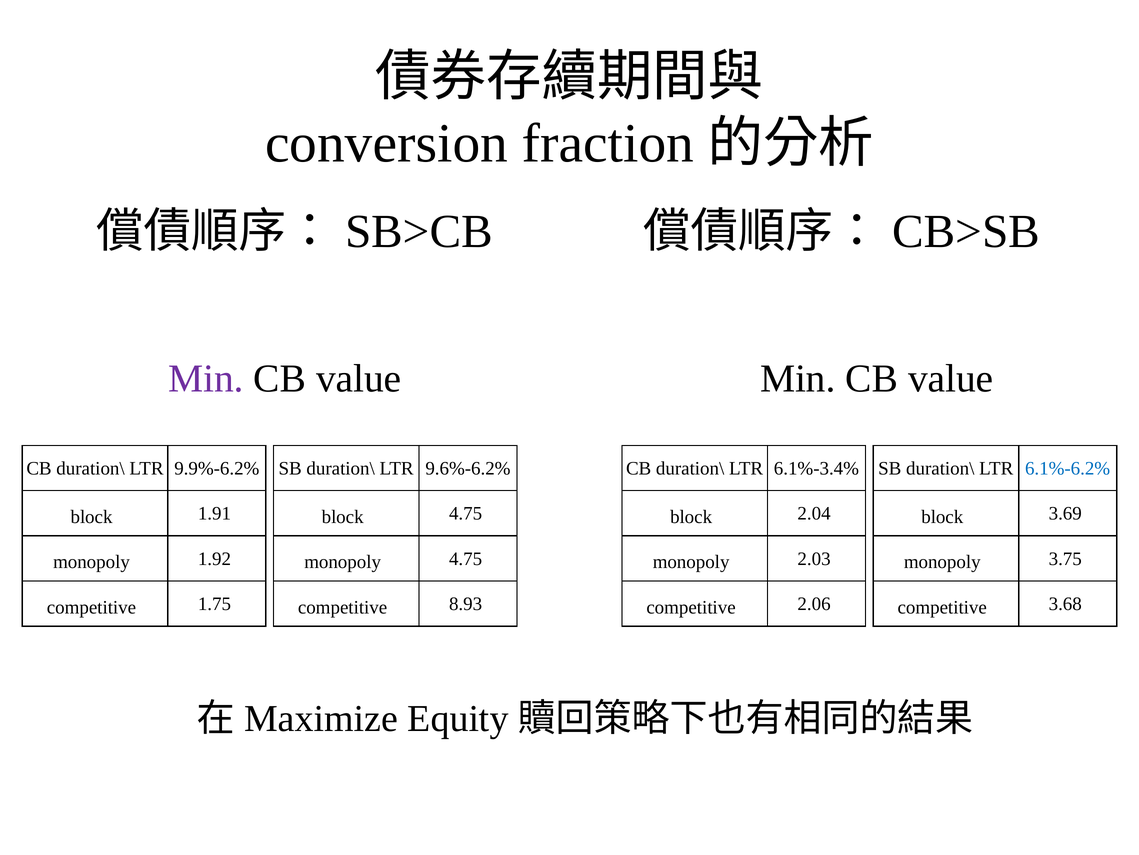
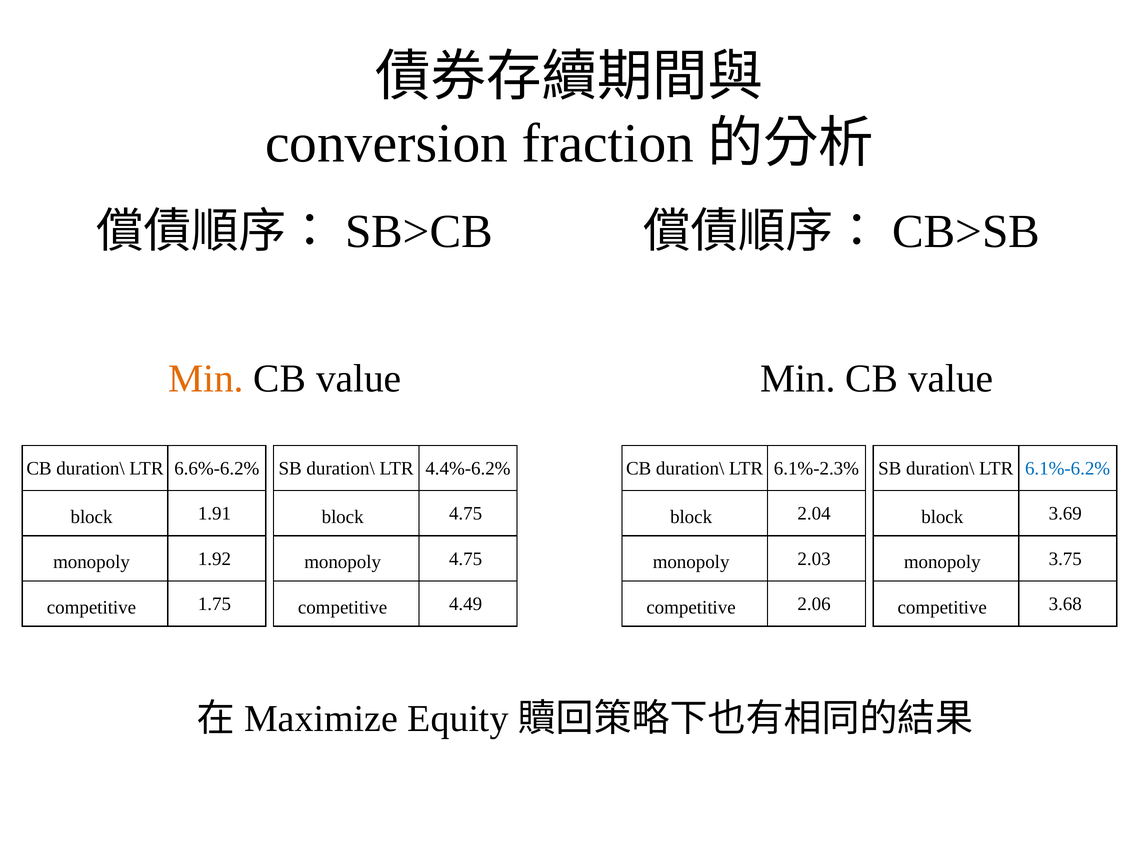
Min colour: purple -> orange (206, 378)
9.9%-6.2%: 9.9%-6.2% -> 6.6%-6.2% (217, 468)
9.6%-6.2%: 9.6%-6.2% -> 4.4%-6.2% (468, 468)
6.1%-3.4%: 6.1%-3.4% -> 6.1%-2.3% (816, 468)
8.93: 8.93 -> 4.49 (466, 604)
